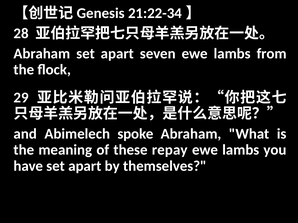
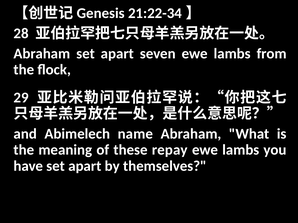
spoke: spoke -> name (135, 134)
